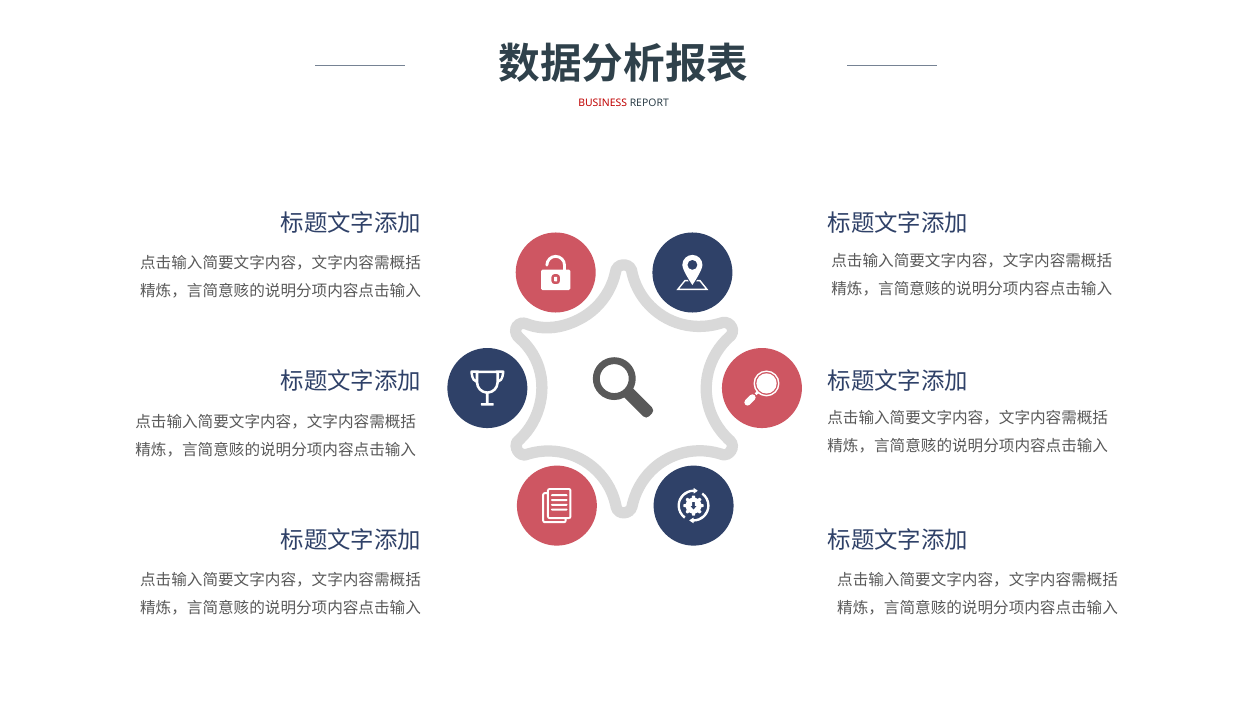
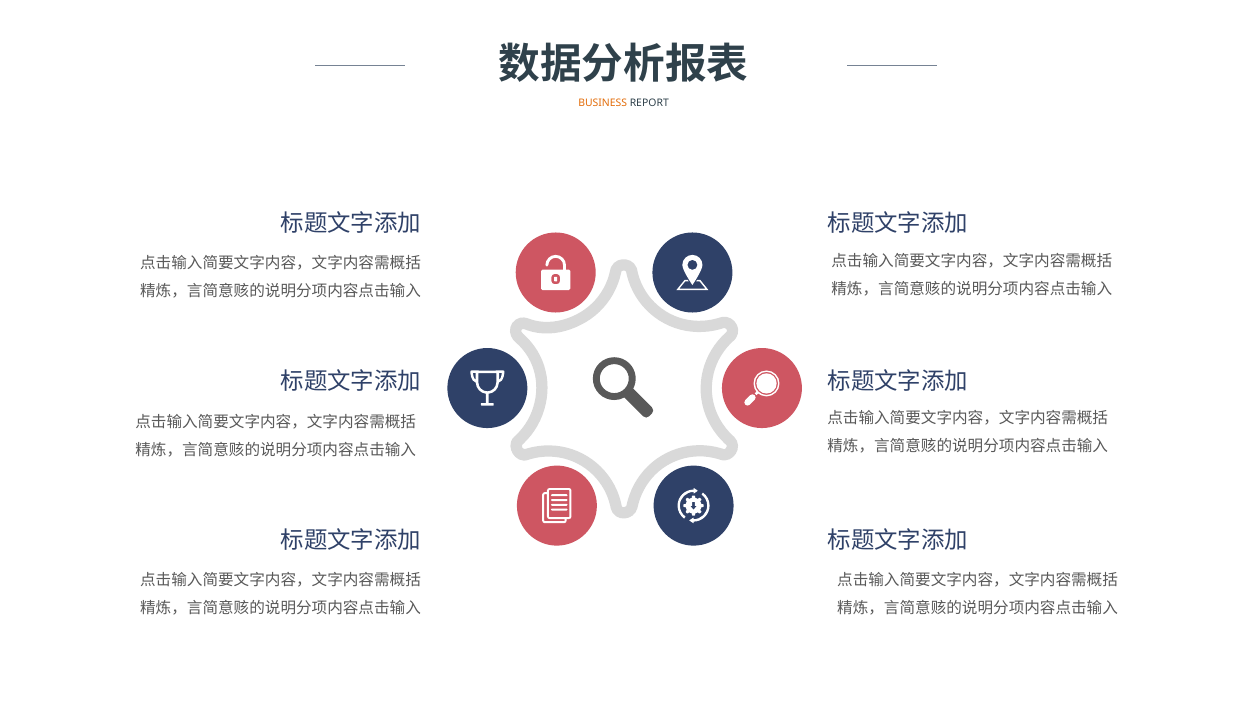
BUSINESS colour: red -> orange (603, 103)
